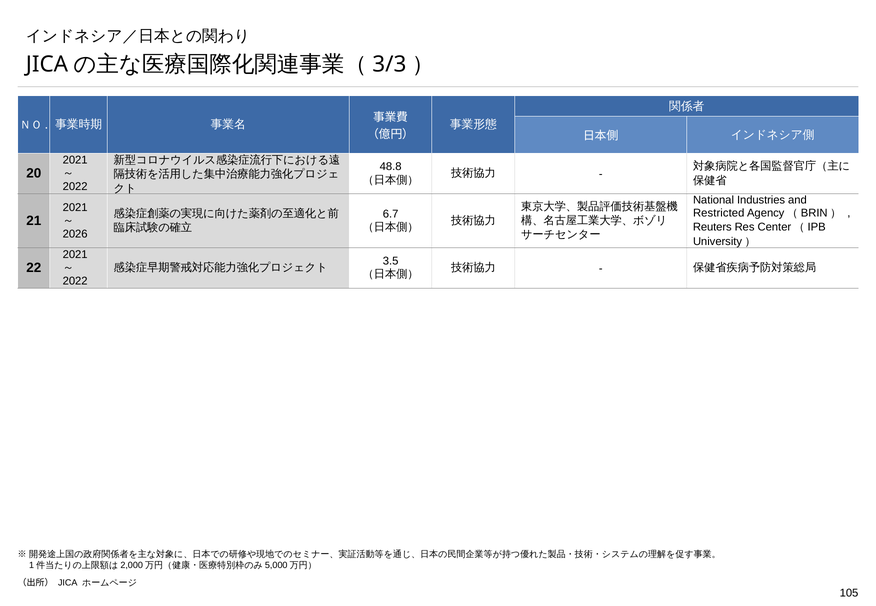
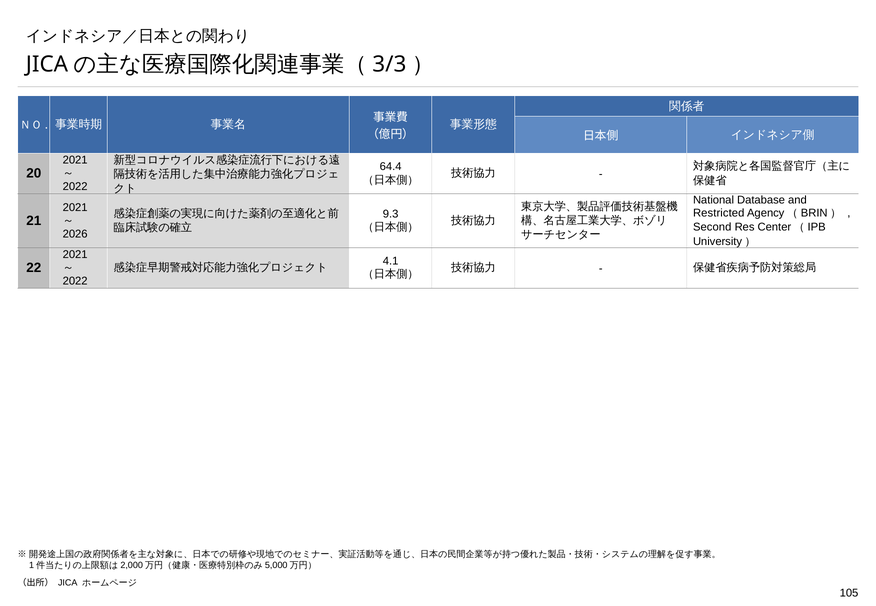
48.8: 48.8 -> 64.4 (391, 167)
Industries: Industries -> Database (761, 200)
6.7: 6.7 -> 9.3 (391, 214)
Reuters: Reuters -> Second (712, 227)
3.5: 3.5 -> 4.1 (391, 261)
